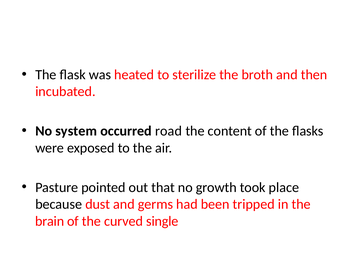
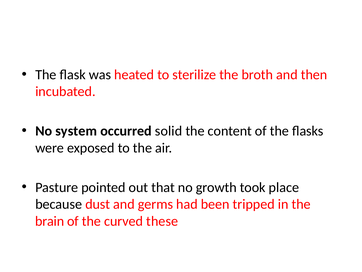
road: road -> solid (169, 131)
single: single -> these (162, 221)
